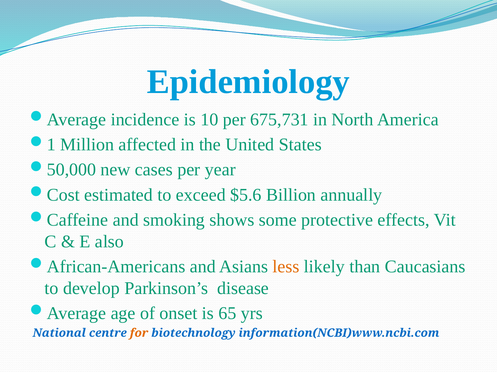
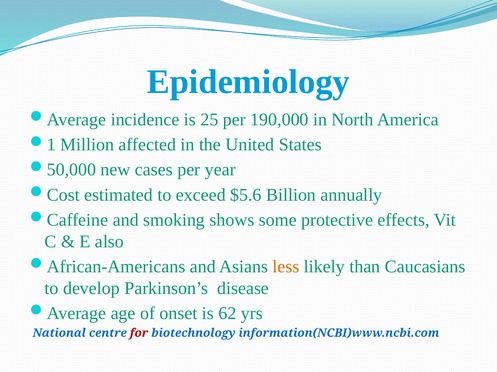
10: 10 -> 25 (209, 120)
675,731: 675,731 -> 190,000 (279, 120)
65: 65 -> 62 (227, 314)
for colour: orange -> red (139, 334)
